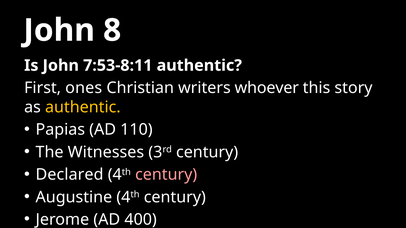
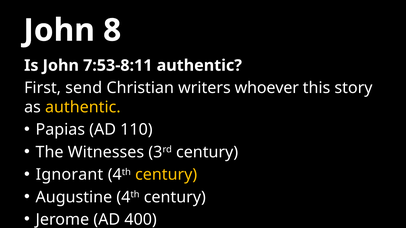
ones: ones -> send (84, 88)
Declared: Declared -> Ignorant (69, 175)
century colour: pink -> yellow (166, 175)
